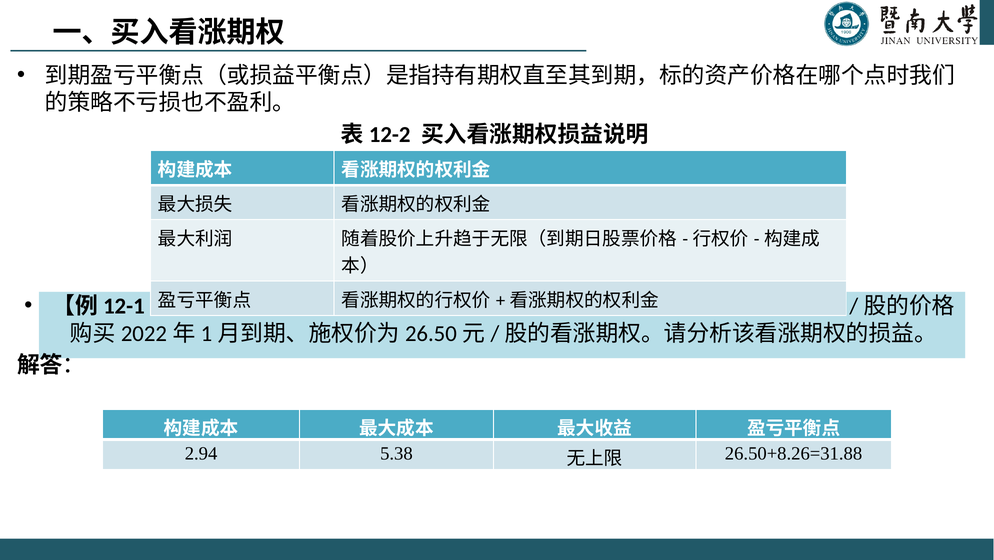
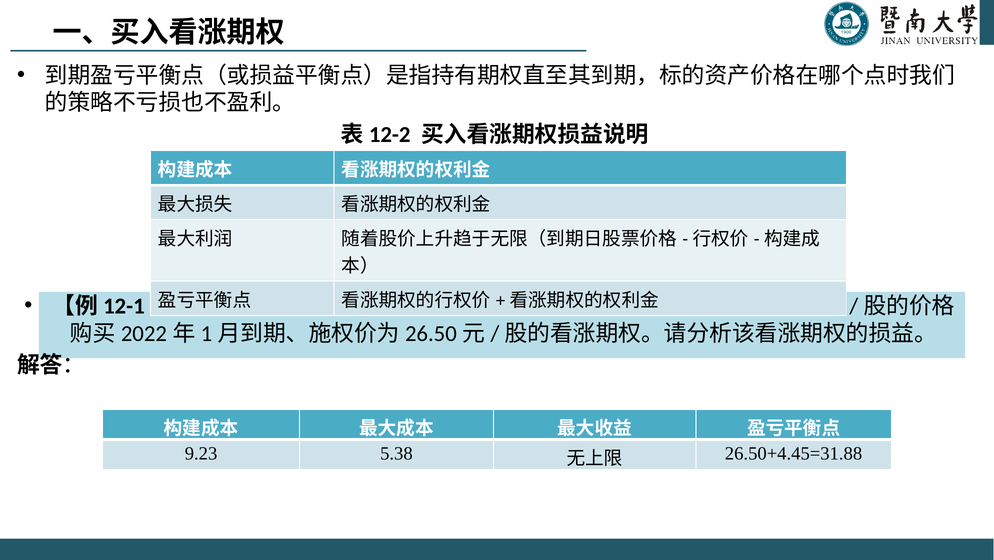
2.94: 2.94 -> 9.23 (201, 453)
26.50+8.26=31.88: 26.50+8.26=31.88 -> 26.50+4.45=31.88 (794, 453)
